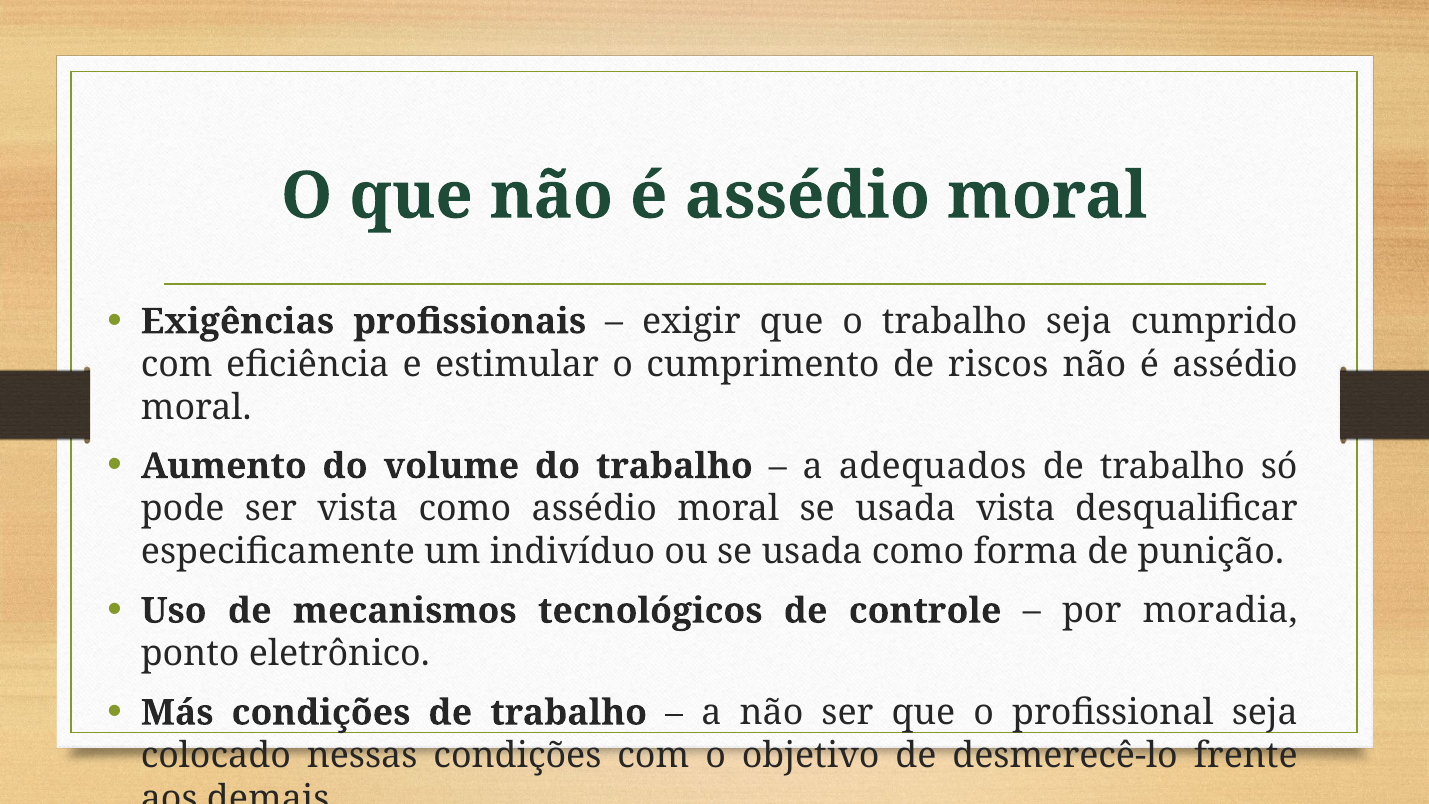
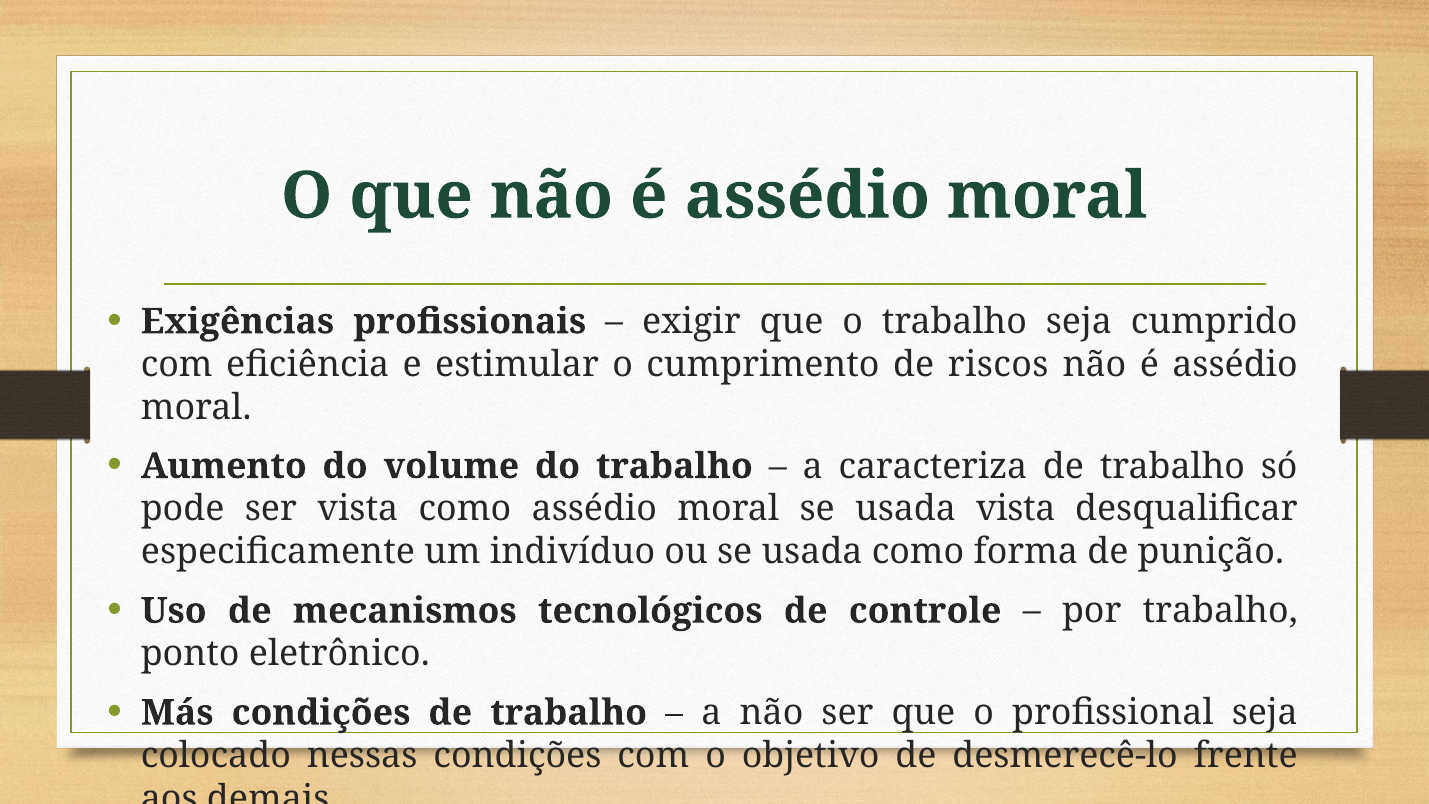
adequados: adequados -> caracteriza (933, 466)
por moradia: moradia -> trabalho (1220, 611)
